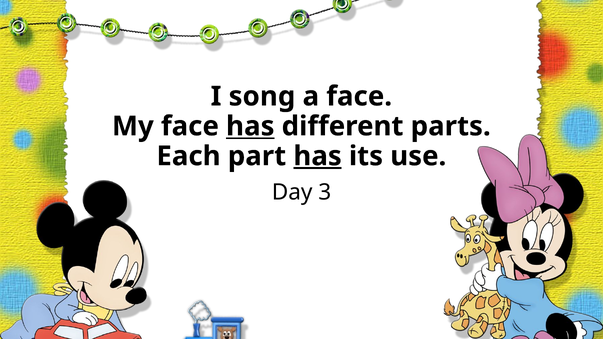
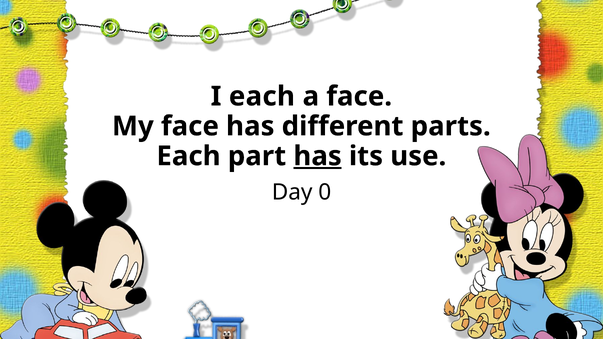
I song: song -> each (262, 96)
has underline: present -> none (250, 126)
3: 3 -> 0 (325, 192)
